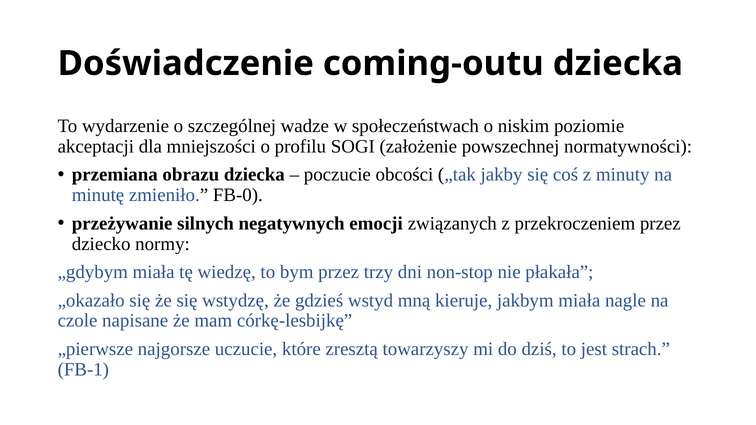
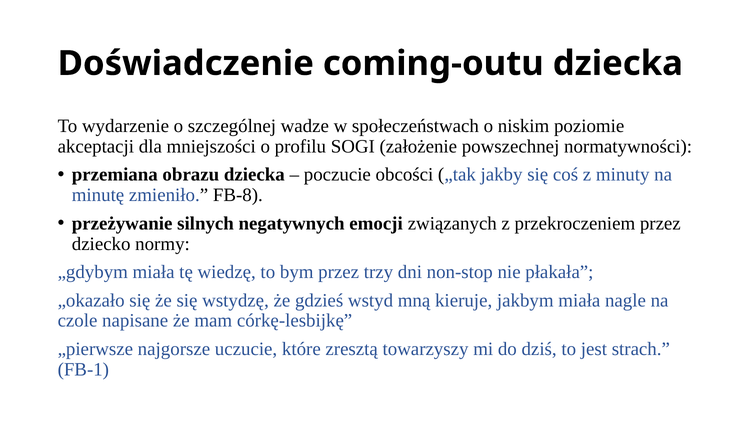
FB-0: FB-0 -> FB-8 (238, 195)
